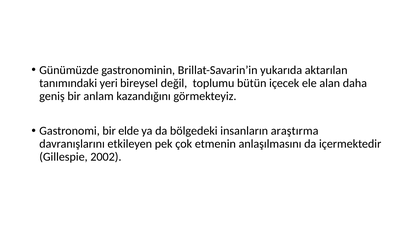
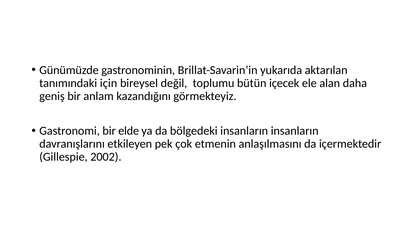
yeri: yeri -> için (109, 83)
insanların araştırma: araştırma -> insanların (295, 131)
